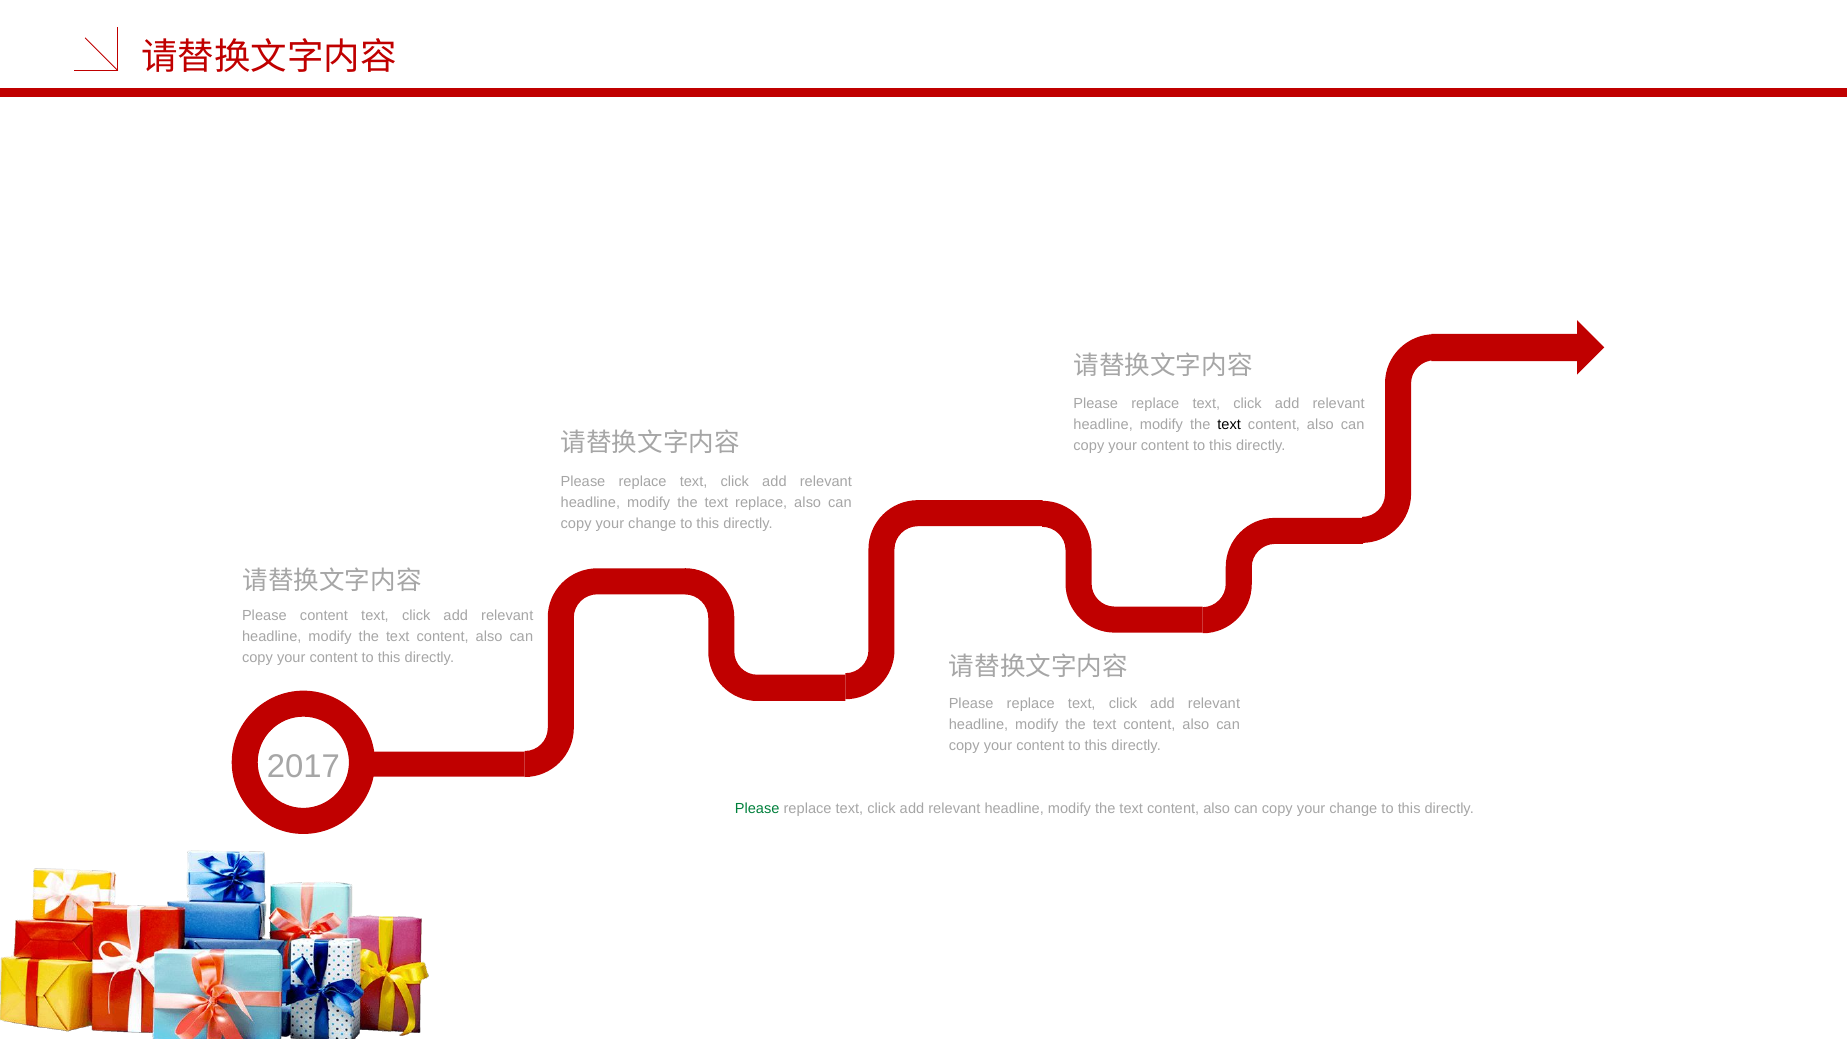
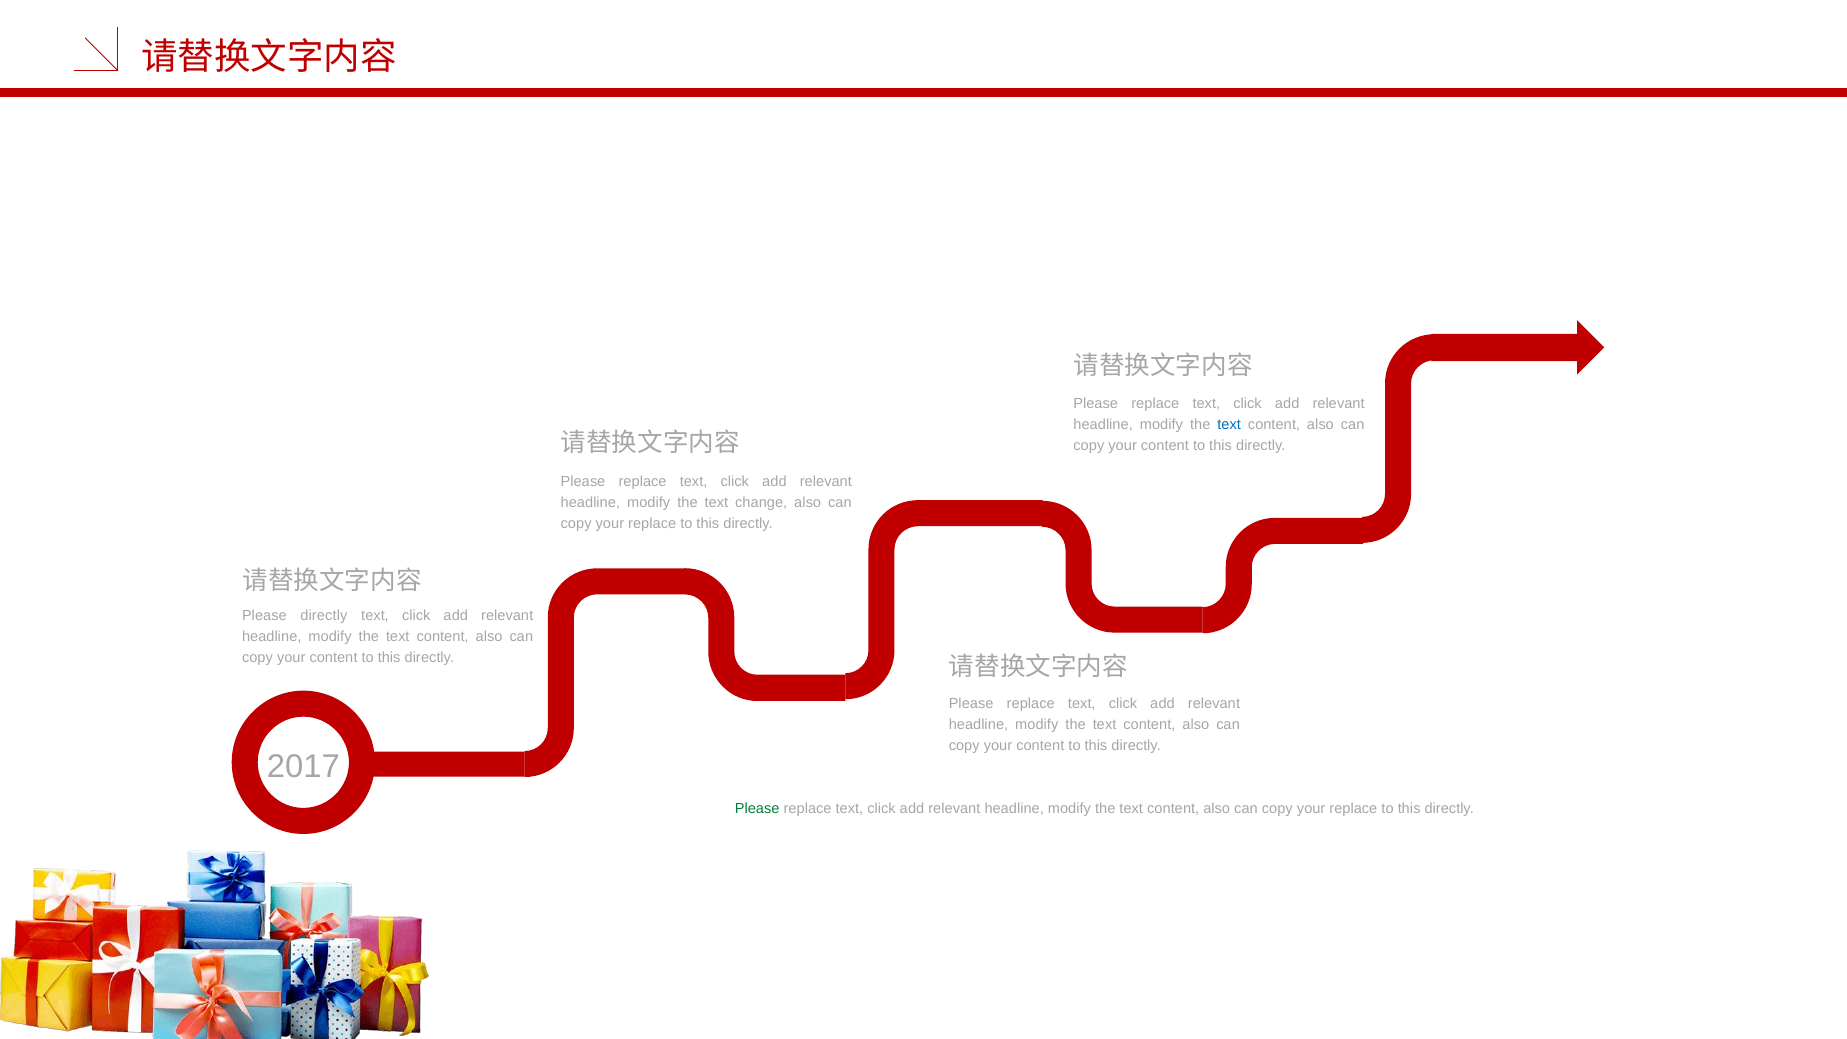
text colour: black -> blue (1229, 425)
text replace: replace -> change (761, 503)
change: change -> replace (652, 524)
Please content: content -> directly (324, 616)
change: change -> replace (1353, 809)
